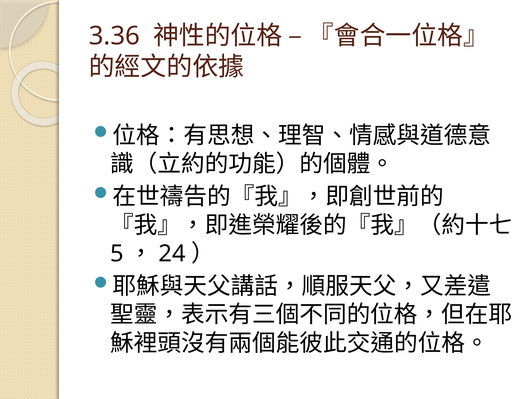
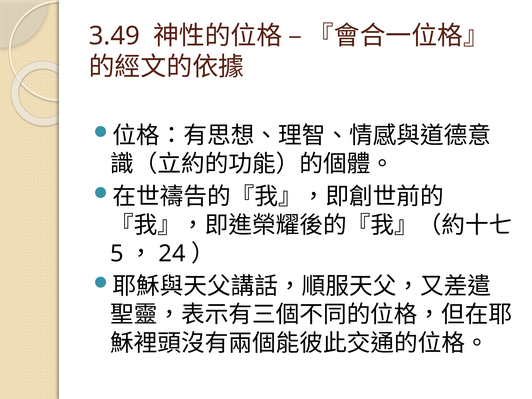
3.36: 3.36 -> 3.49 (114, 36)
